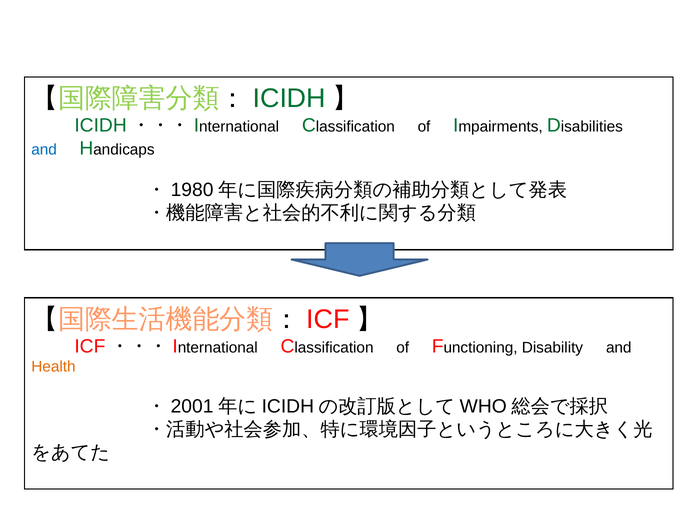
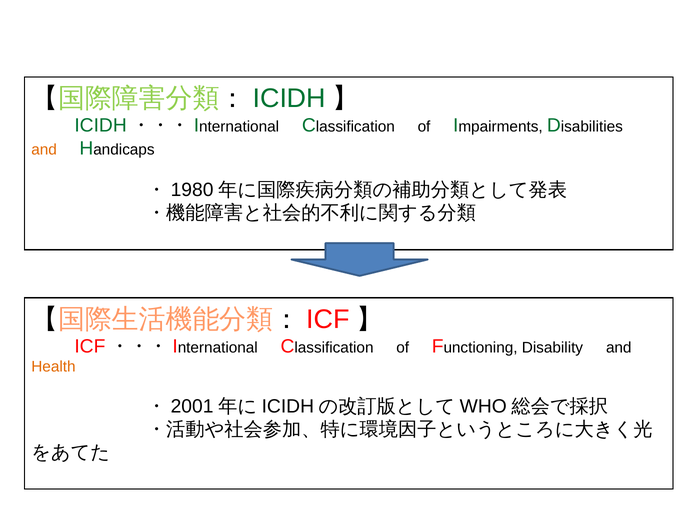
and colour: blue -> orange (44, 150)
